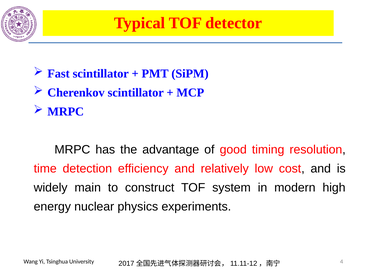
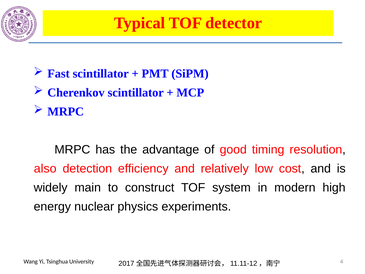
time: time -> also (45, 168)
